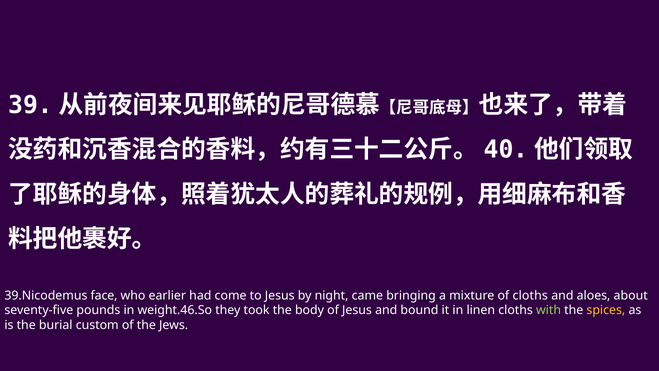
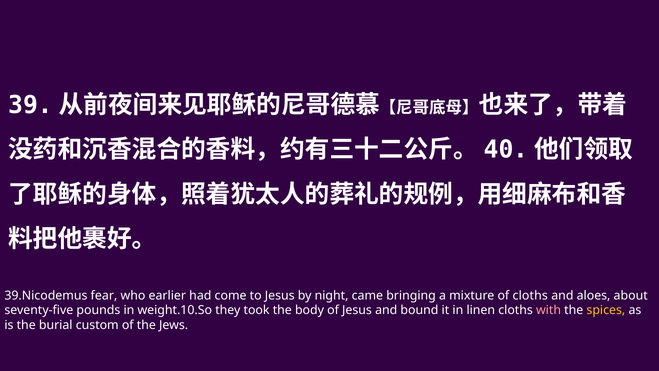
face: face -> fear (104, 295)
weight.46.So: weight.46.So -> weight.10.So (175, 310)
with colour: light green -> pink (549, 310)
